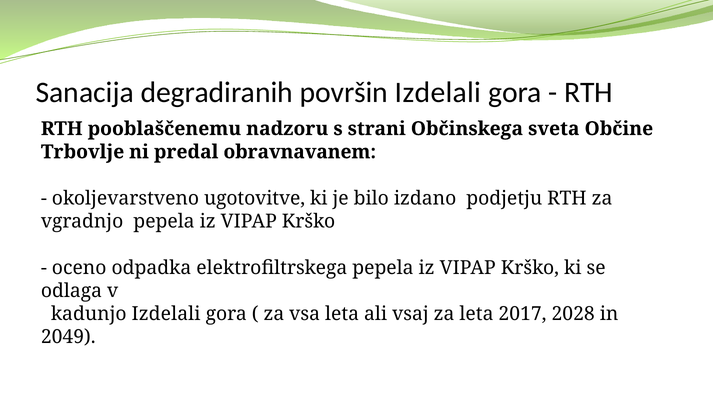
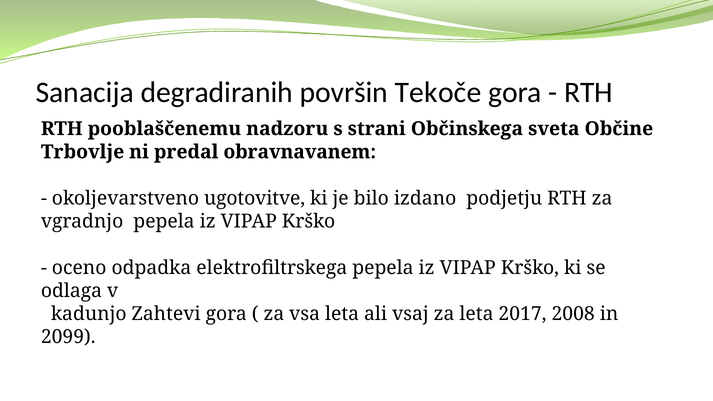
površin Izdelali: Izdelali -> Tekoče (438, 93)
kadunjo Izdelali: Izdelali -> Zahtevi (166, 314)
2028: 2028 -> 2008 (573, 314)
2049: 2049 -> 2099 (68, 337)
